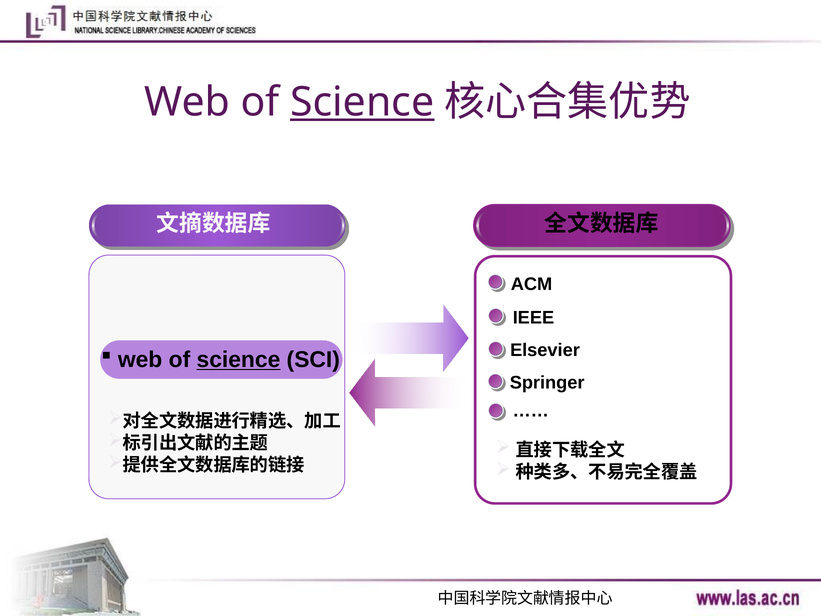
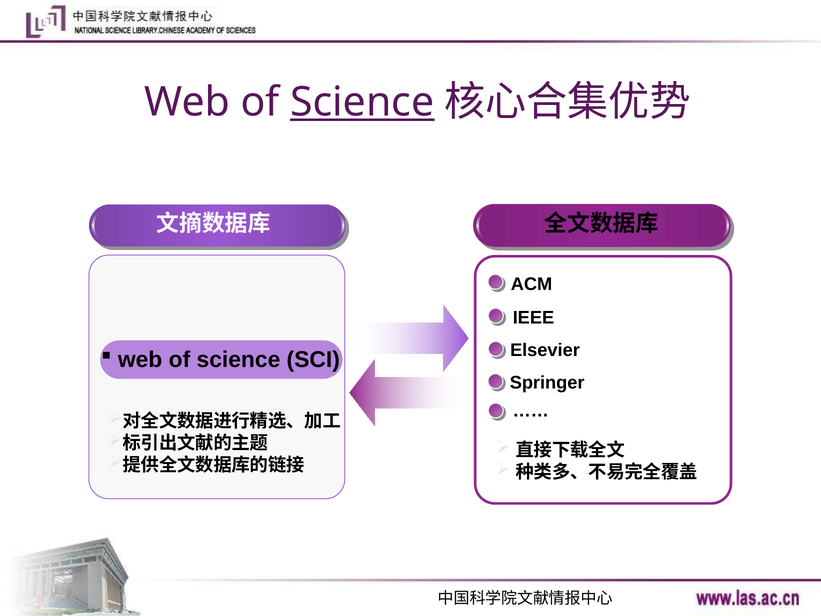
science underline: present -> none (238, 360)
